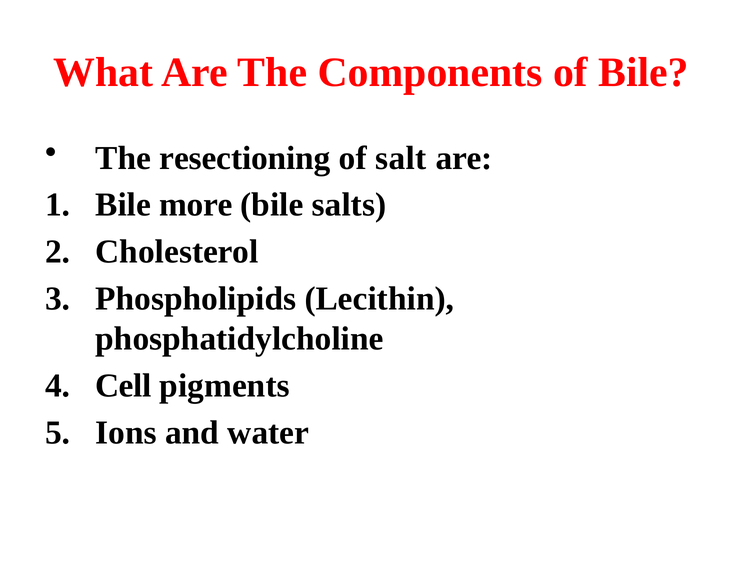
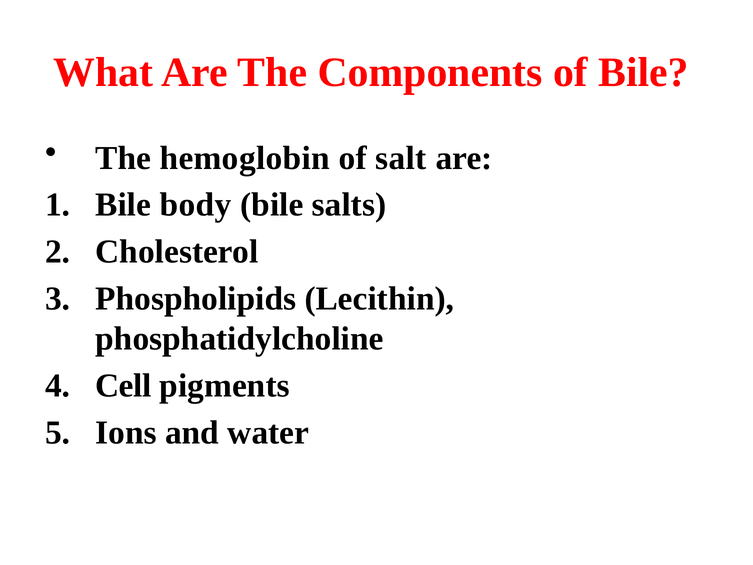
resectioning: resectioning -> hemoglobin (245, 158)
more: more -> body (196, 205)
